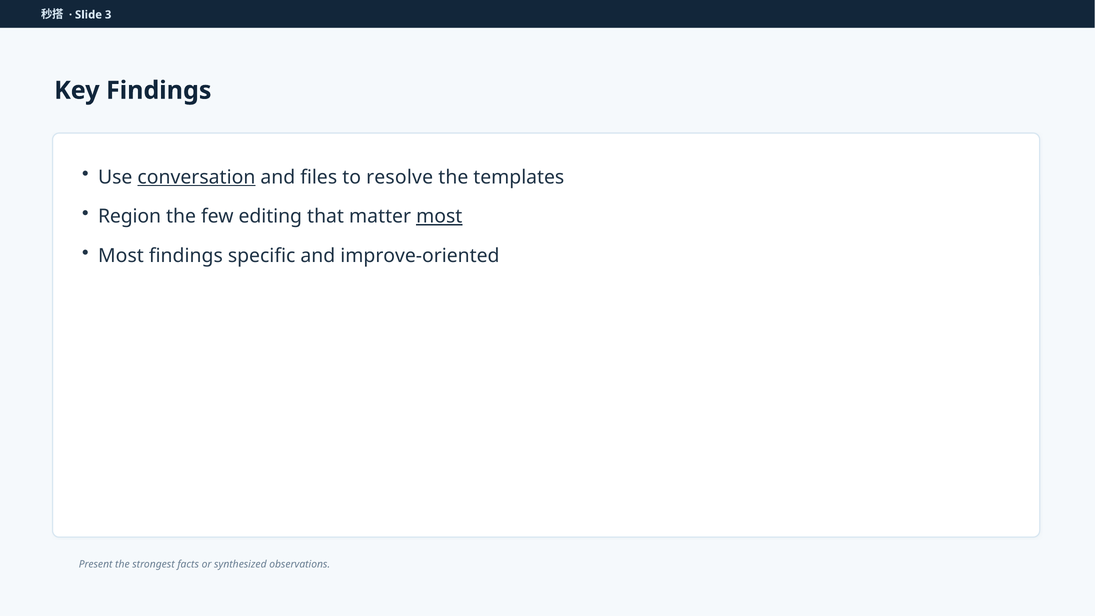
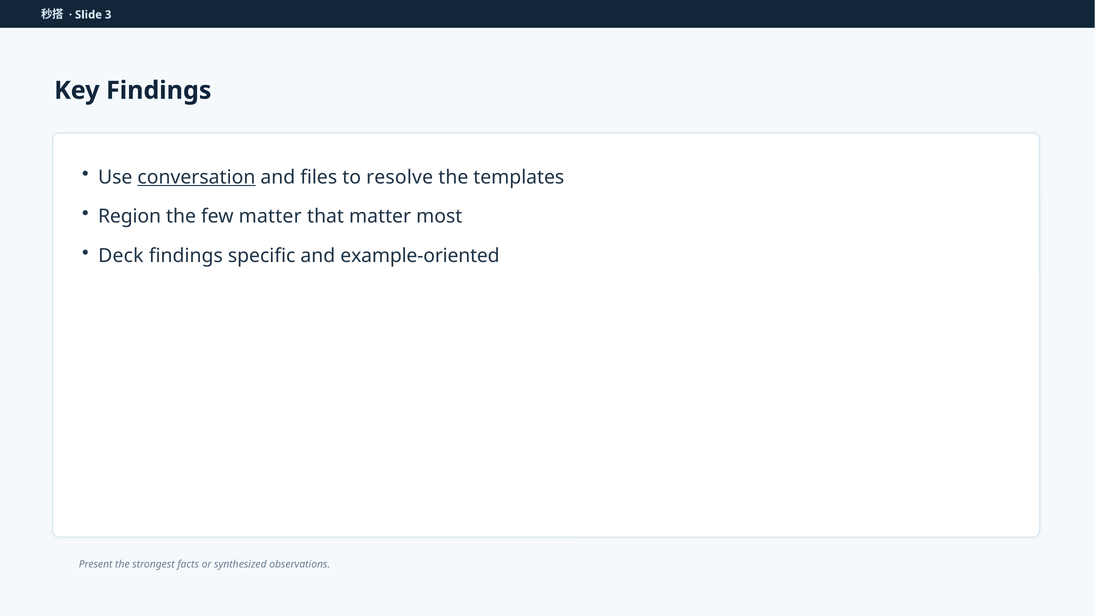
few editing: editing -> matter (270, 216)
most underline: present -> none (439, 216)
Most: Most -> Deck (121, 256)
improve-oriented: improve-oriented -> example-oriented (420, 256)
